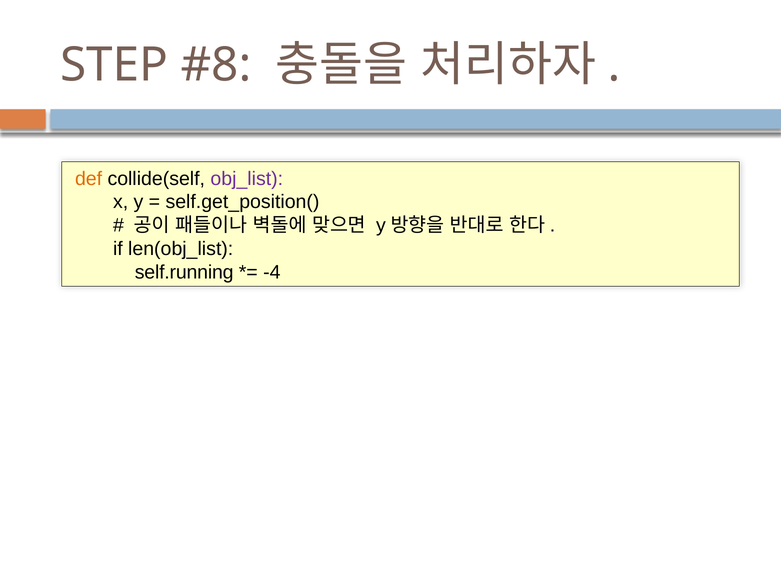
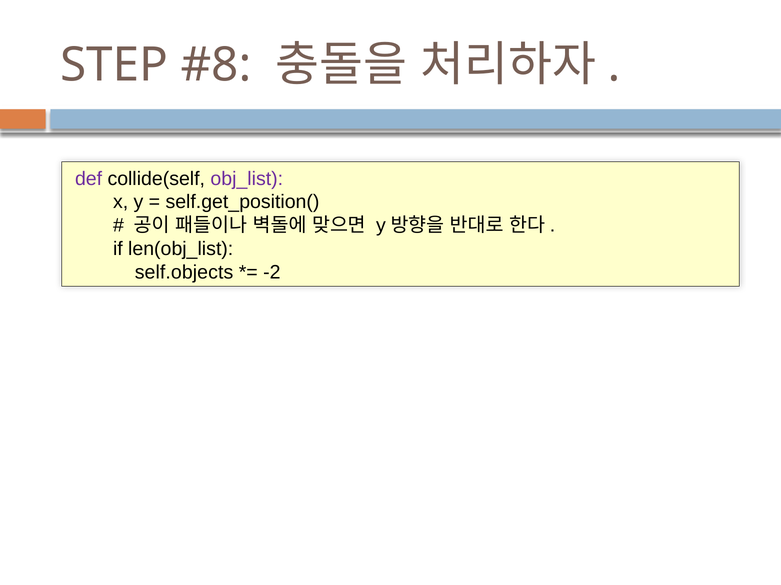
def colour: orange -> purple (89, 179)
self.running: self.running -> self.objects (184, 273)
-4: -4 -> -2 (272, 273)
